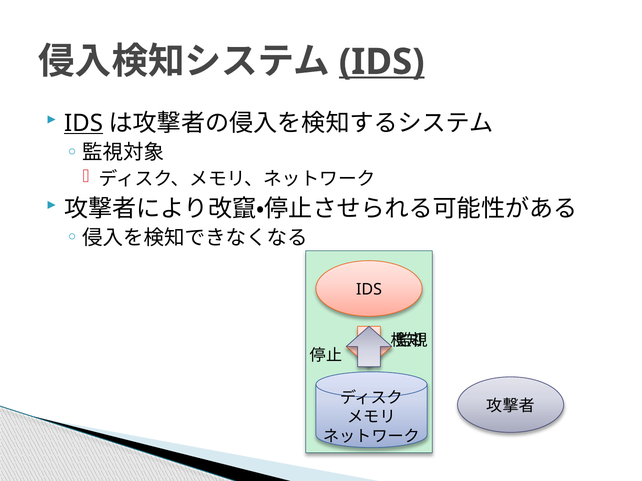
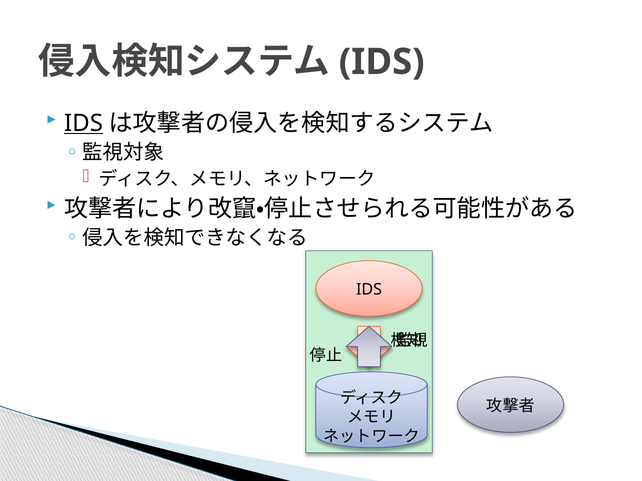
IDS underline: present -> none (382, 62)
